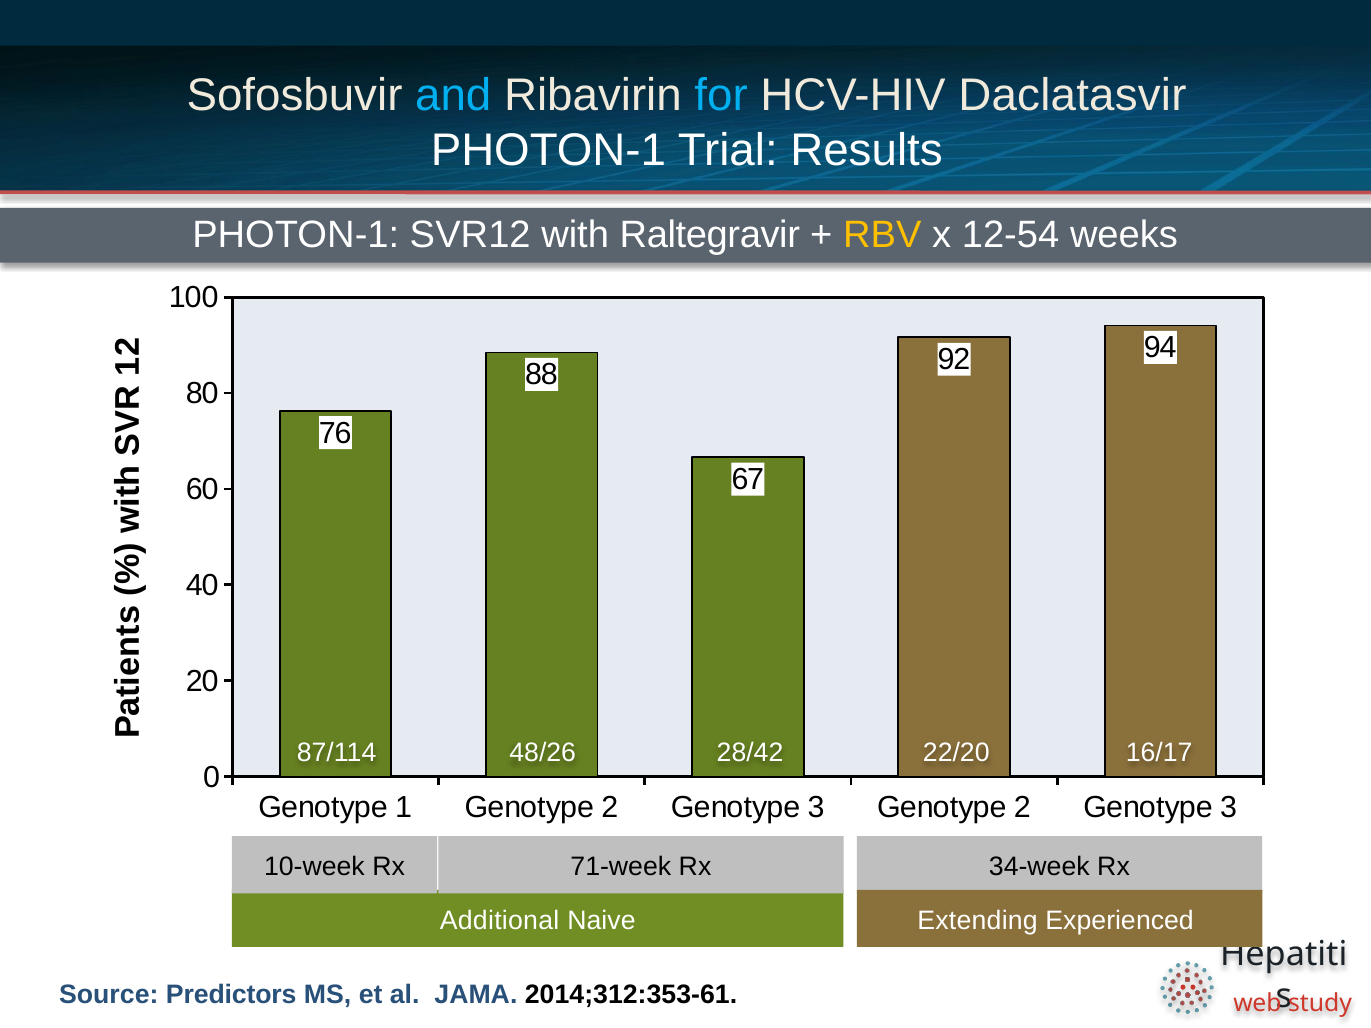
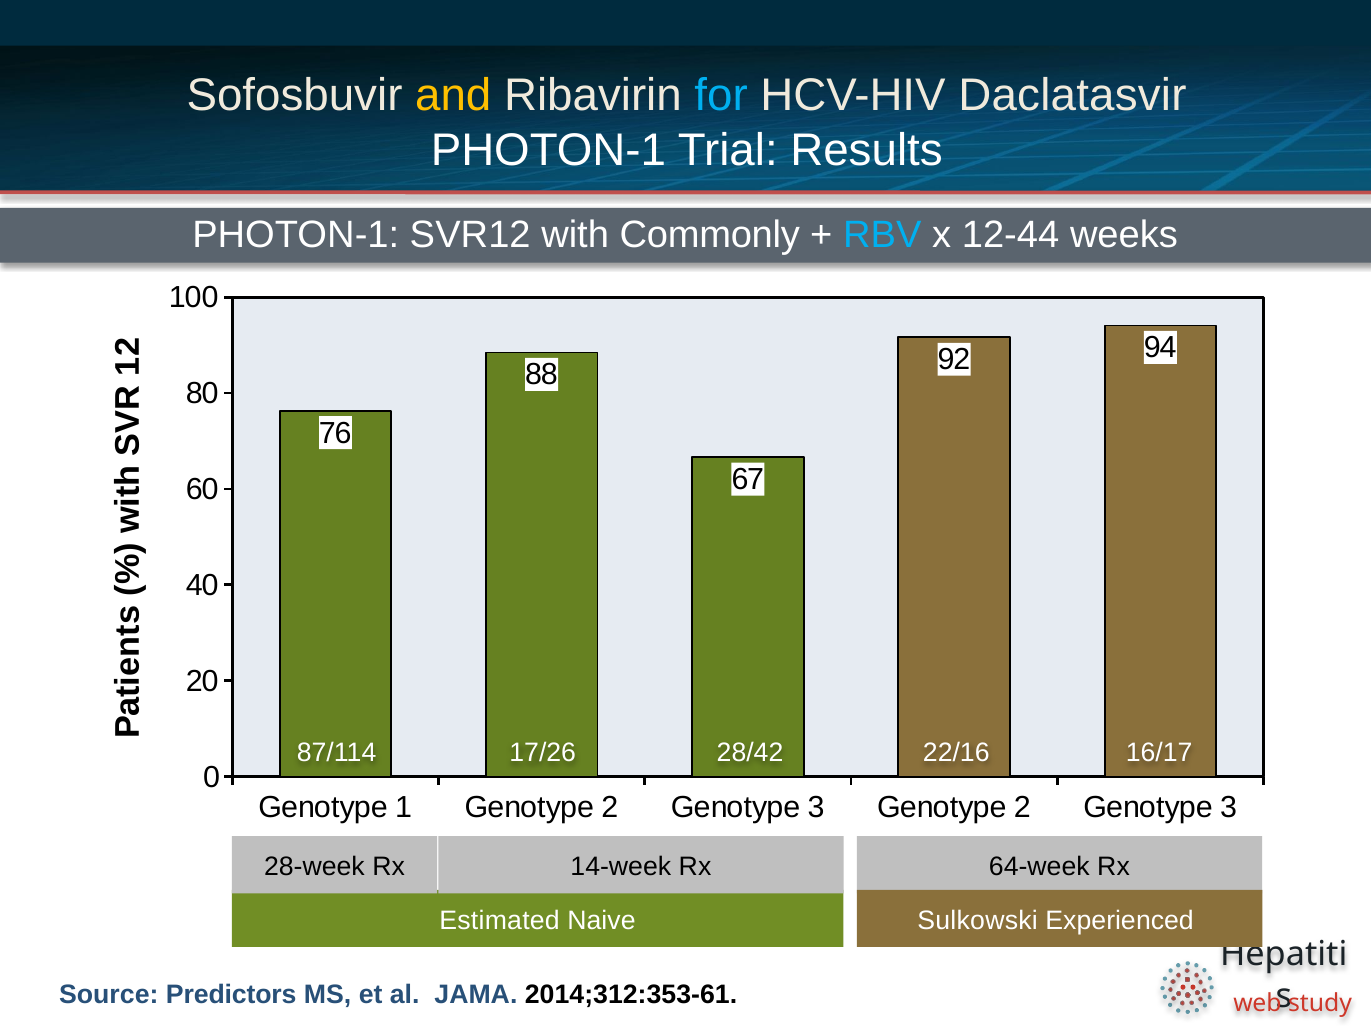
and colour: light blue -> yellow (453, 96)
Raltegravir: Raltegravir -> Commonly (710, 235)
RBV colour: yellow -> light blue (882, 235)
12-54: 12-54 -> 12-44 (1011, 235)
48/26: 48/26 -> 17/26 (543, 753)
22/20: 22/20 -> 22/16 (956, 753)
10-week: 10-week -> 28-week (314, 867)
71-week: 71-week -> 14-week (621, 867)
34-week: 34-week -> 64-week (1039, 867)
Additional: Additional -> Estimated (500, 921)
Extending: Extending -> Sulkowski (978, 921)
